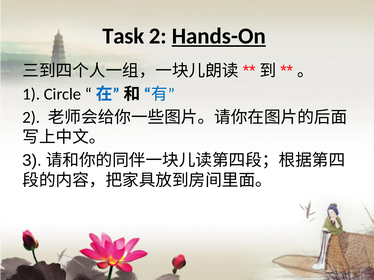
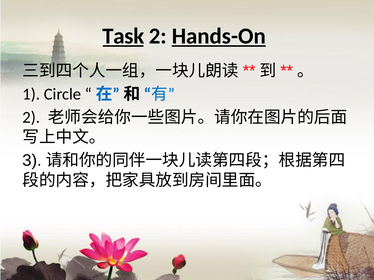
Task underline: none -> present (123, 36)
